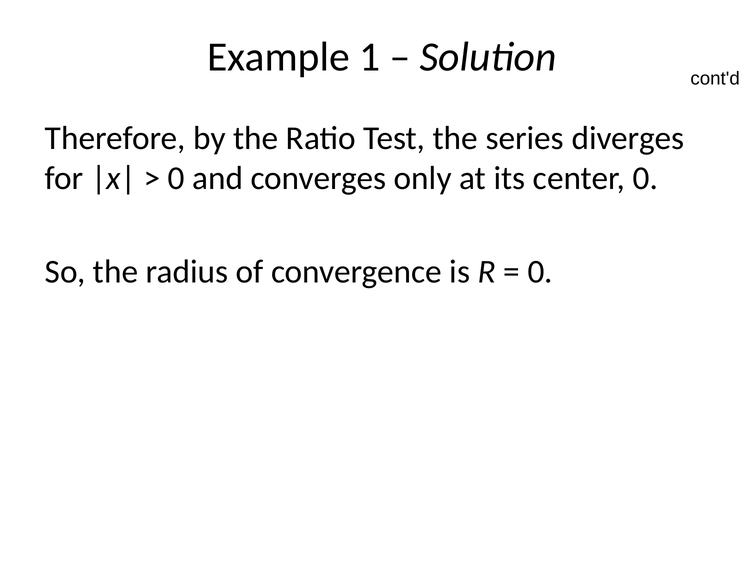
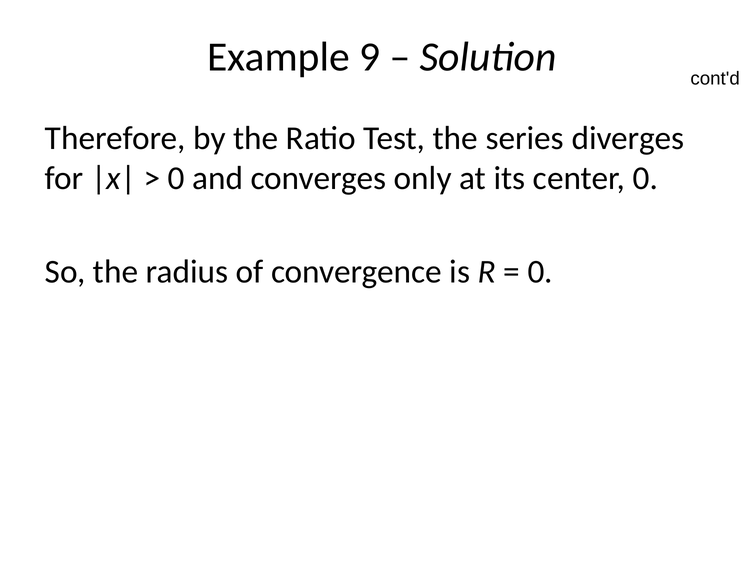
1: 1 -> 9 (370, 57)
